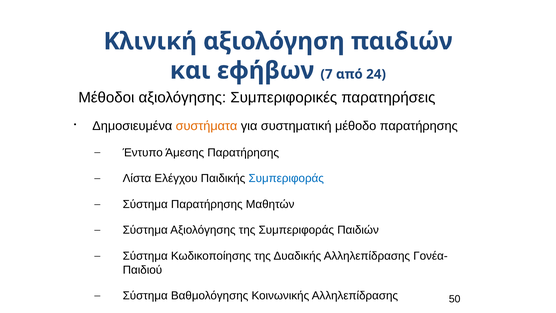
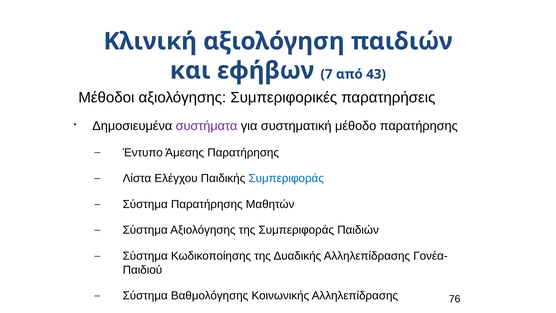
24: 24 -> 43 (376, 74)
συστήματα colour: orange -> purple (207, 126)
50: 50 -> 76 (455, 299)
